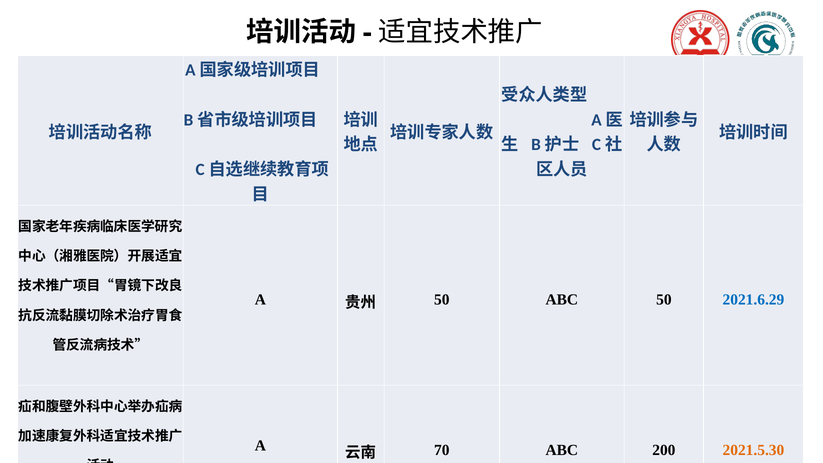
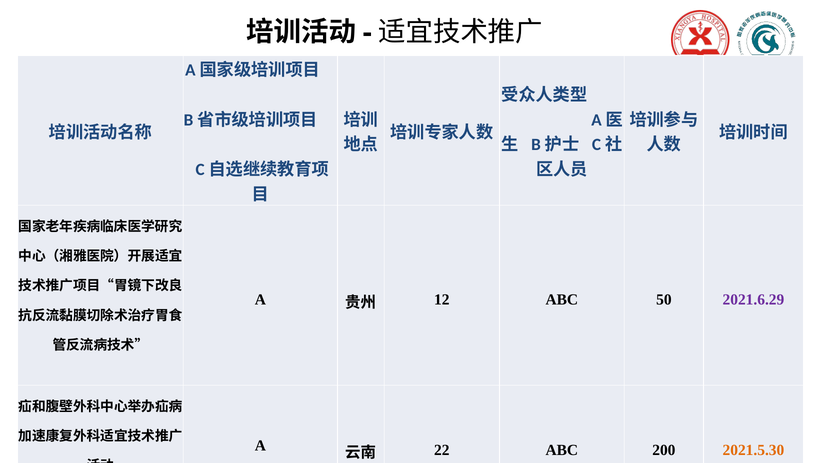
50: 50 -> 12 (442, 300)
2021.6.29 colour: blue -> purple (753, 300)
70: 70 -> 22 (442, 450)
